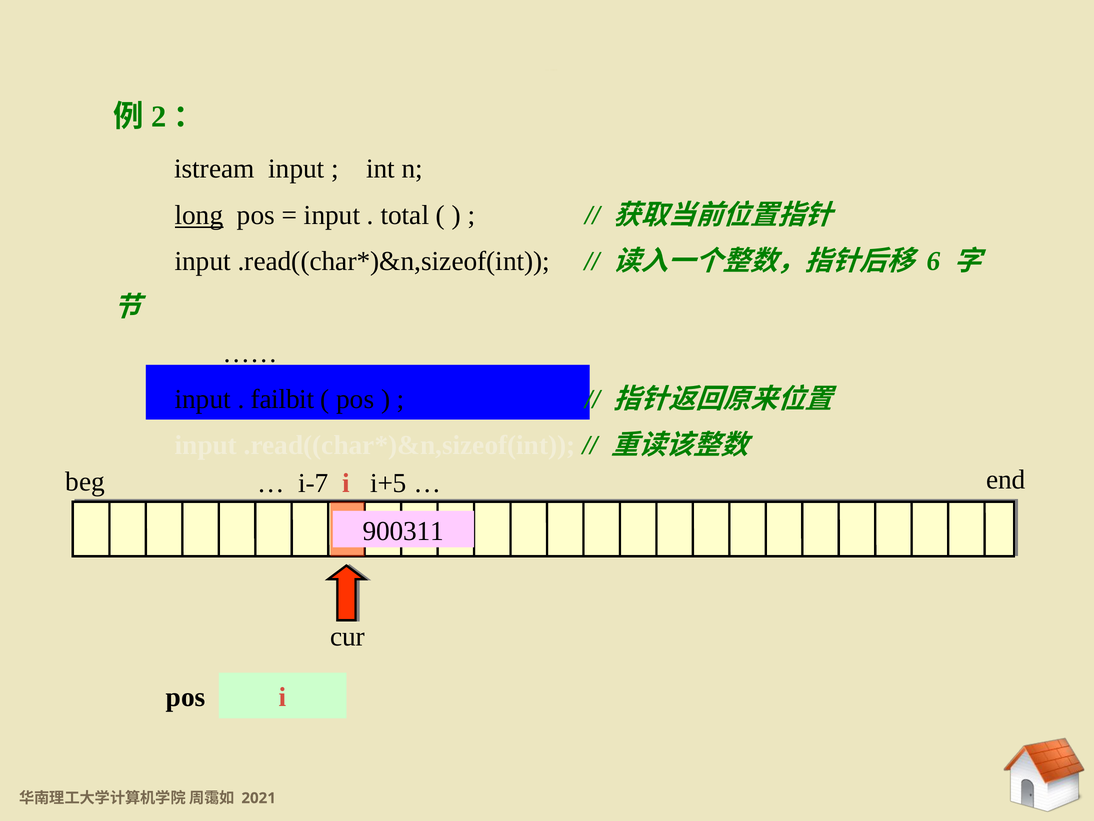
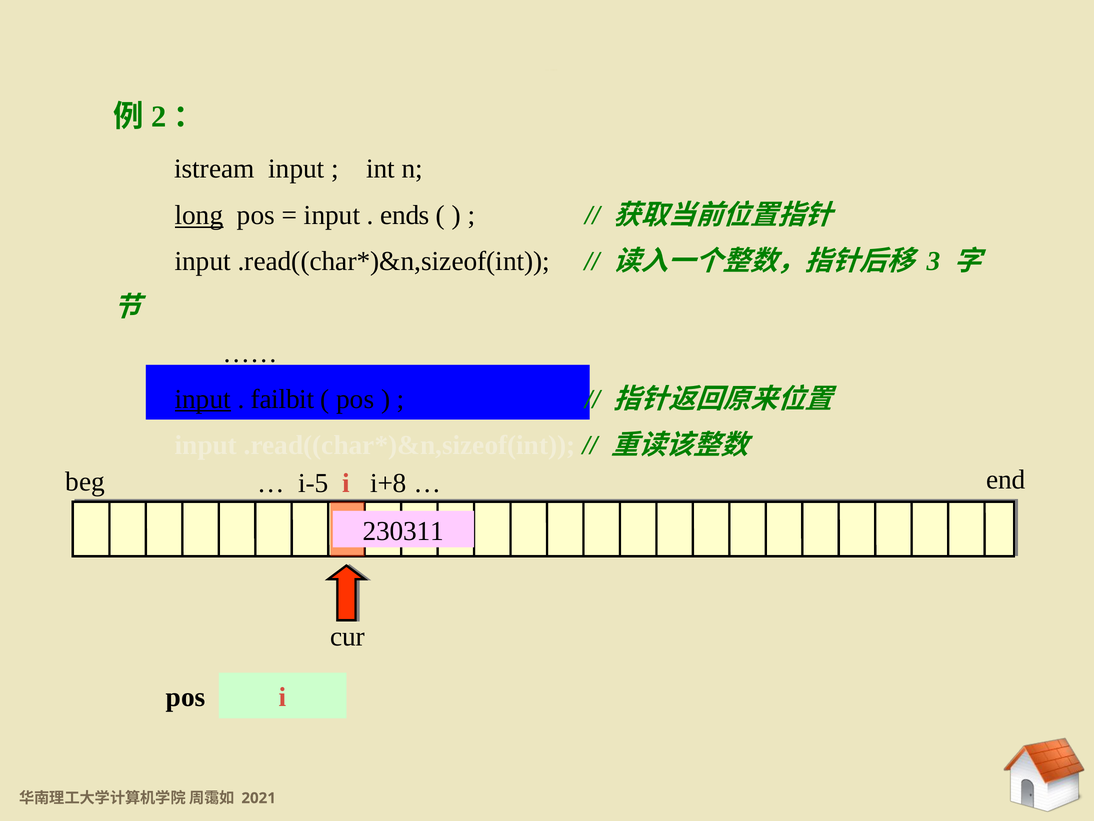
total: total -> ends (405, 215)
6: 6 -> 3 (934, 261)
input underline: none -> present (203, 399)
i-7: i-7 -> i-5 (313, 483)
i+5: i+5 -> i+8 (388, 483)
900311: 900311 -> 230311 (403, 531)
